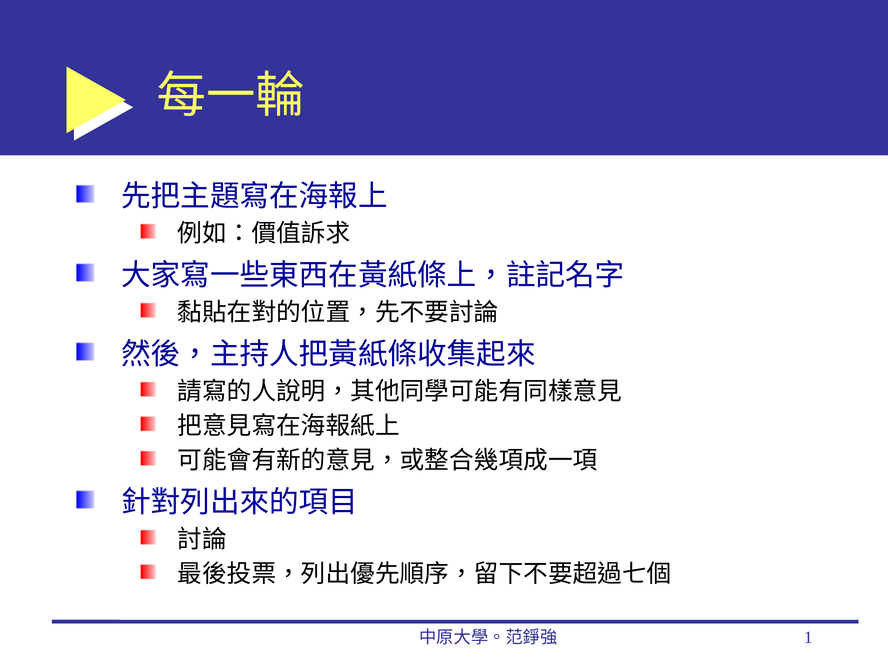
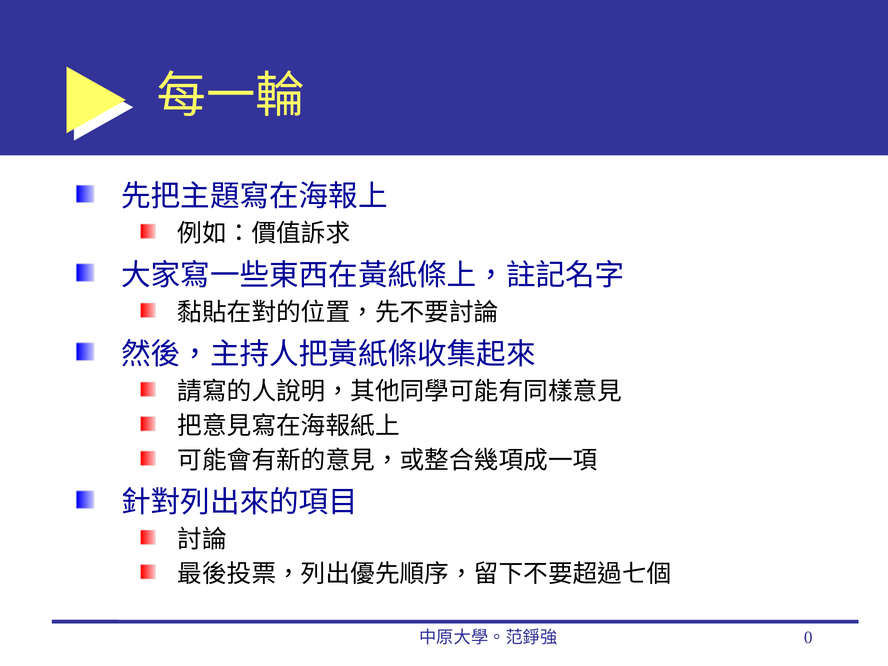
1: 1 -> 0 (808, 638)
